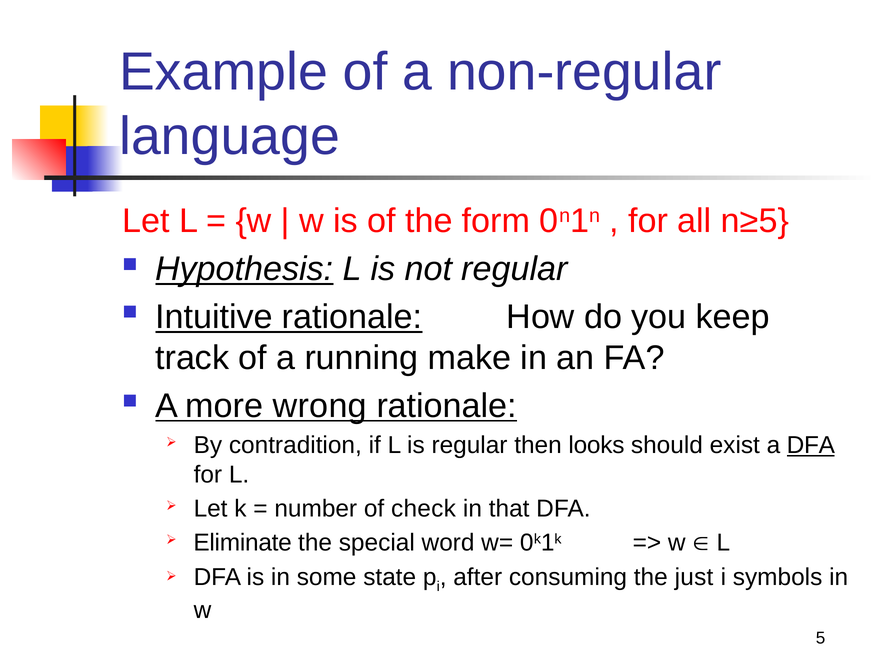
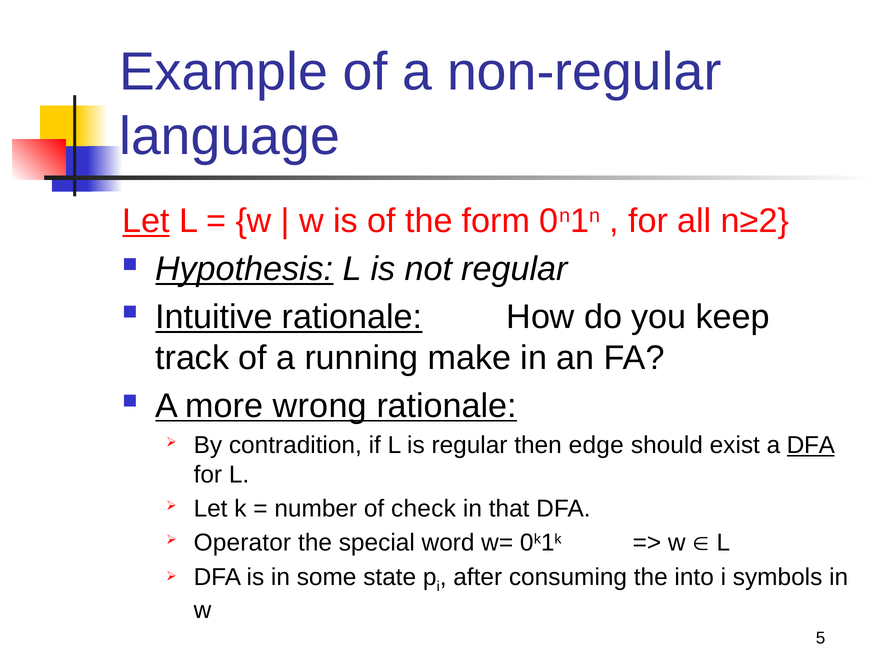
Let underline: none -> present (146, 221)
n≥5: n≥5 -> n≥2 (755, 221)
looks: looks -> edge (596, 445)
Eliminate: Eliminate -> Operator (242, 542)
just: just -> into (694, 577)
